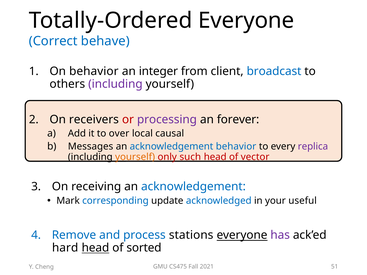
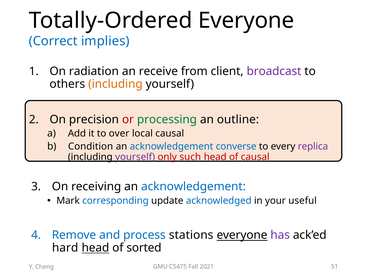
behave: behave -> implies (105, 41)
On behavior: behavior -> radiation (94, 71)
integer: integer -> receive (158, 71)
broadcast colour: blue -> purple (274, 71)
including colour: purple -> orange (115, 84)
receivers: receivers -> precision (94, 120)
processing colour: purple -> green (167, 120)
forever: forever -> outline (238, 120)
Messages: Messages -> Condition (91, 147)
acknowledgement behavior: behavior -> converse (236, 147)
yourself colour: orange -> purple (135, 157)
of vector: vector -> causal (255, 157)
